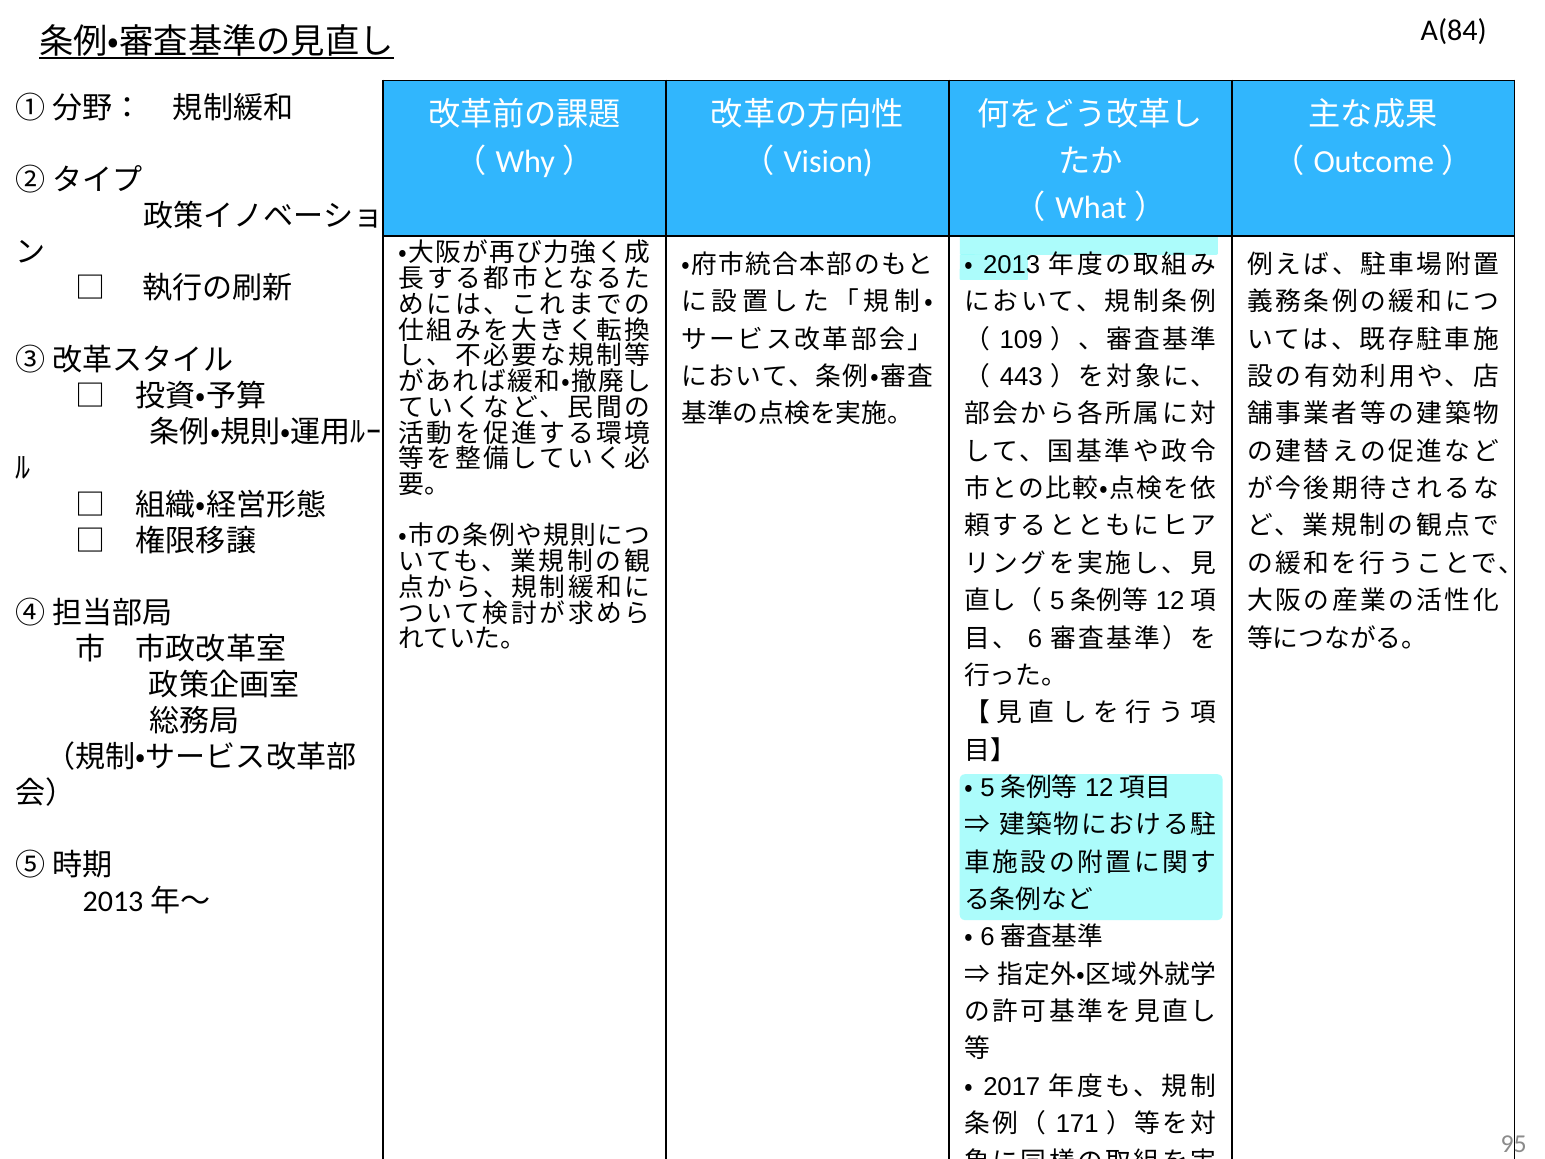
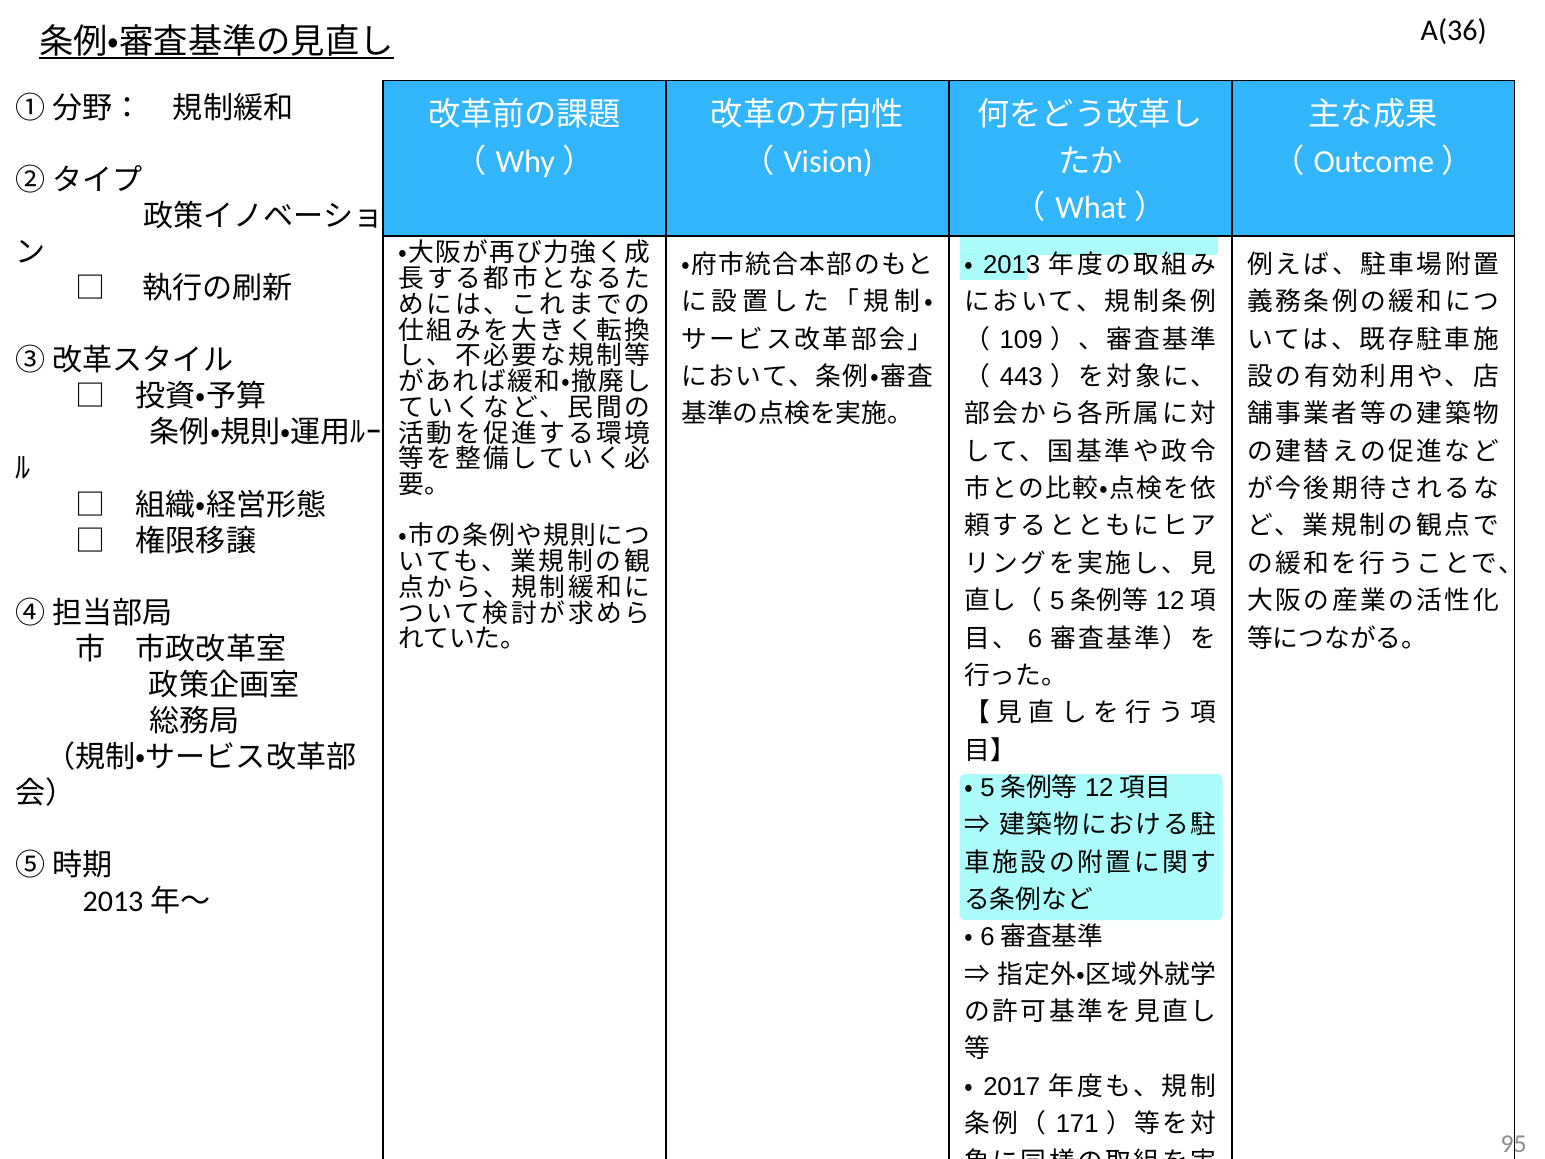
A(84: A(84 -> A(36 (1454, 31)
